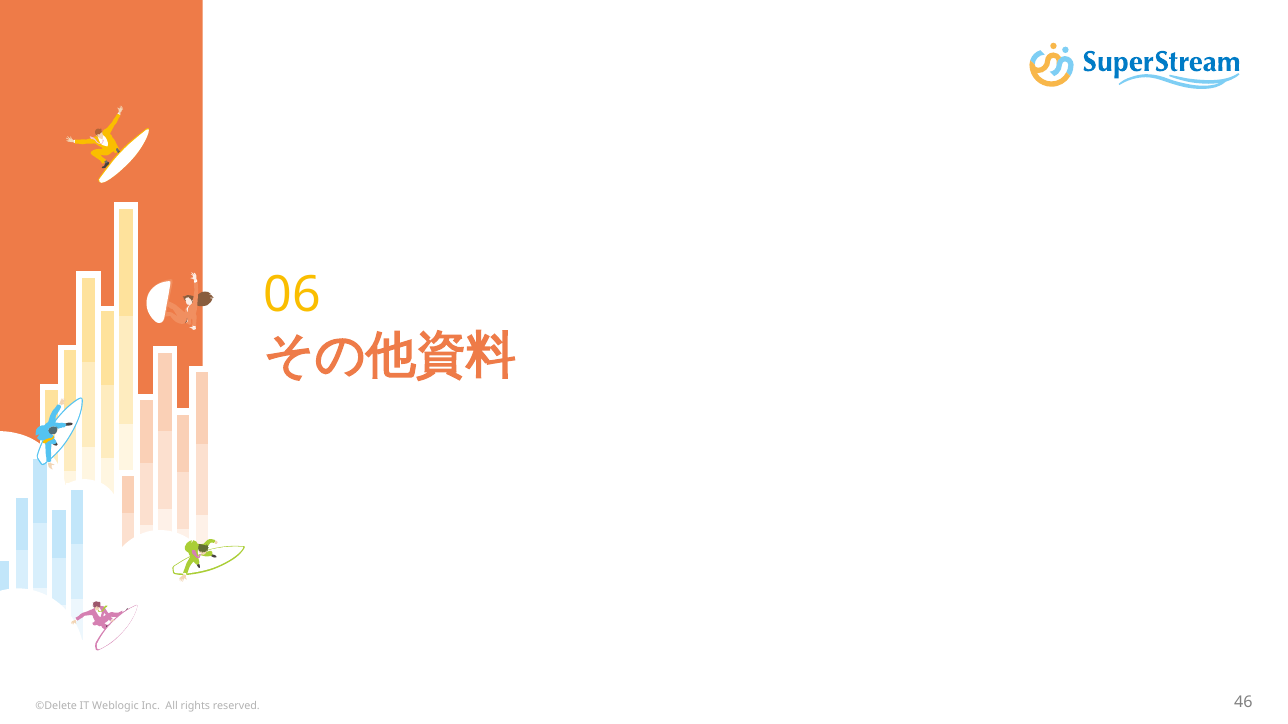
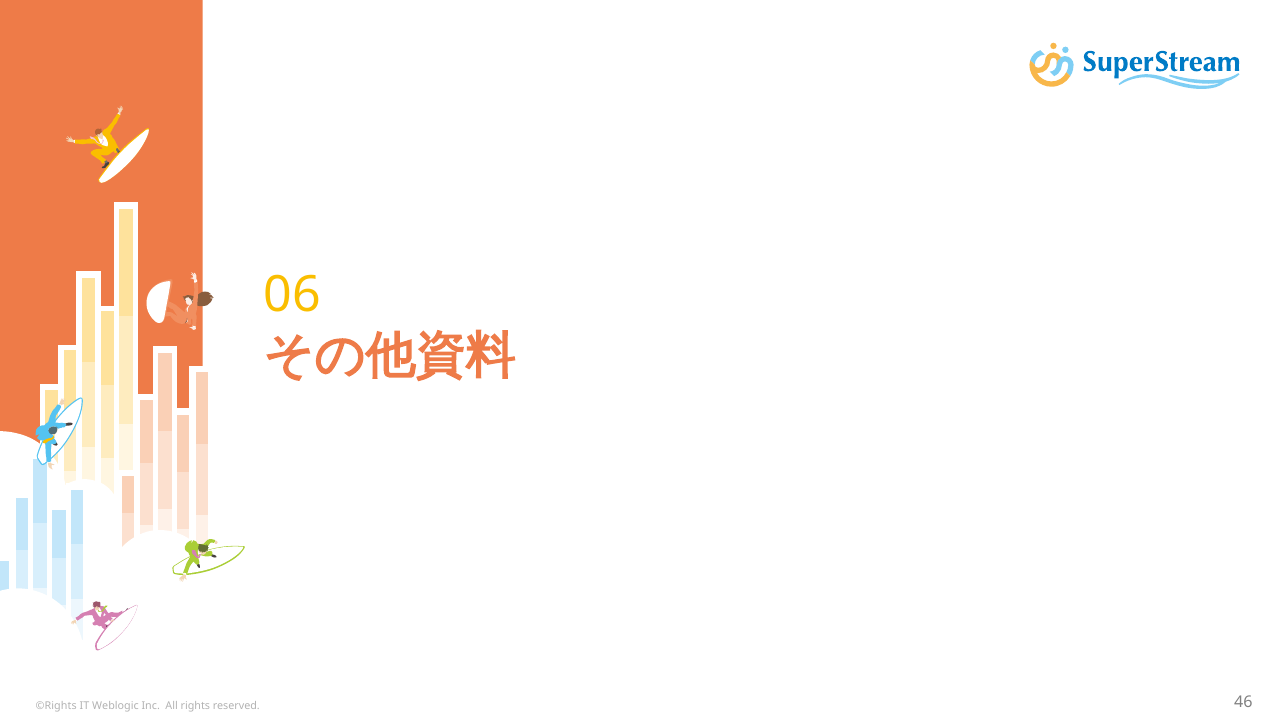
©Delete: ©Delete -> ©Rights (56, 706)
